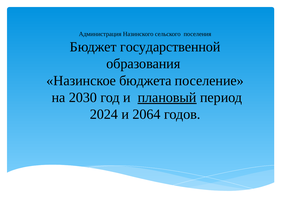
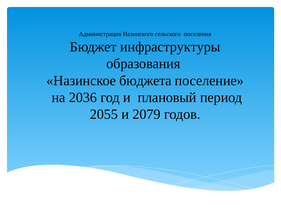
государственной: государственной -> инфраструктуры (170, 47)
2030: 2030 -> 2036 (83, 97)
плановый underline: present -> none (167, 97)
2024: 2024 -> 2055 (104, 114)
2064: 2064 -> 2079 (147, 114)
